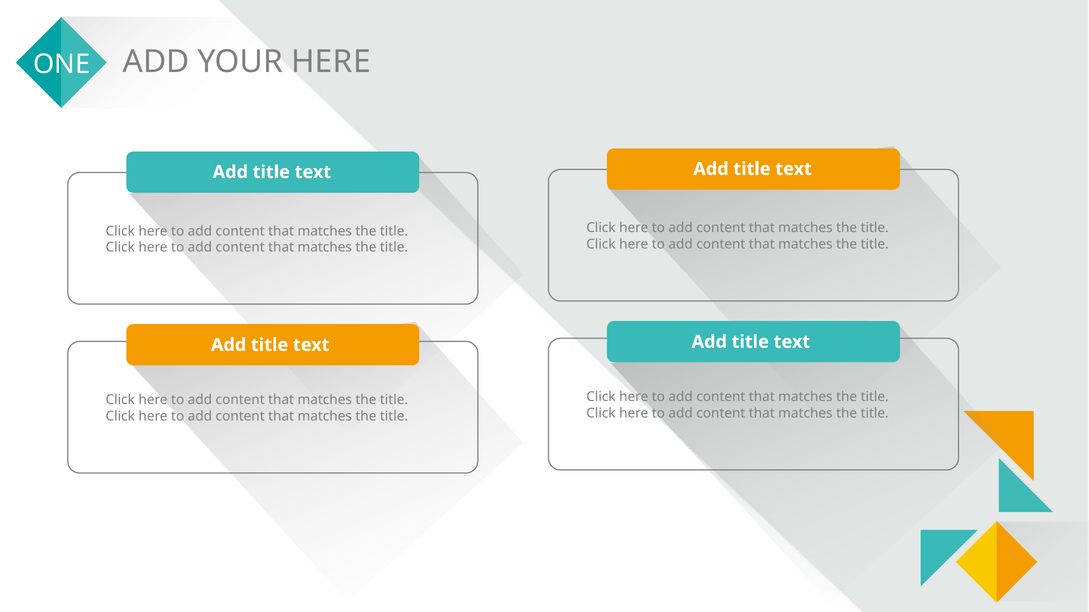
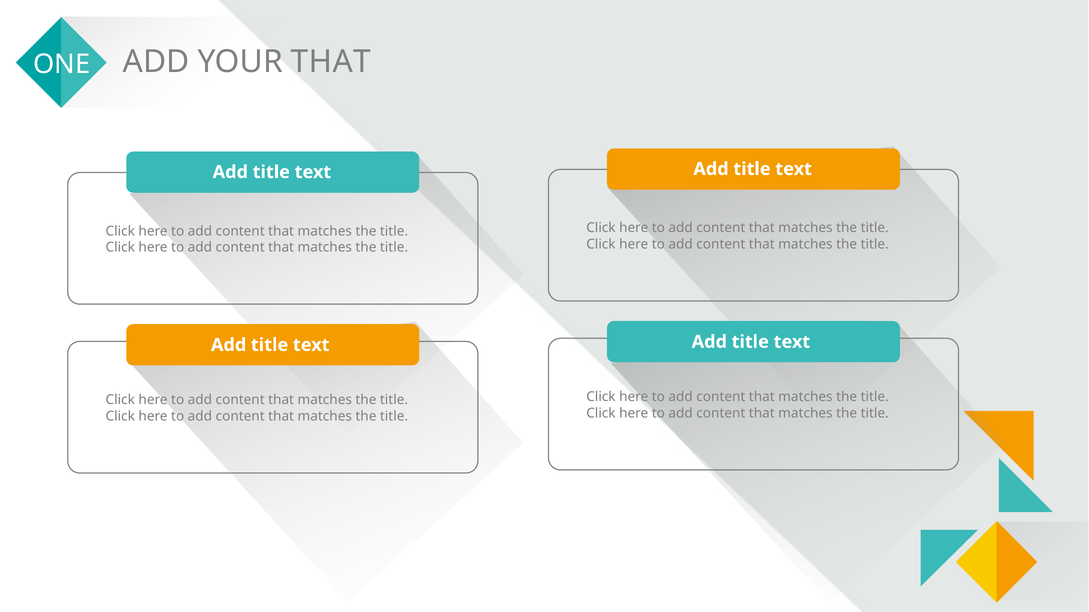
HERE: HERE -> THAT (331, 62)
